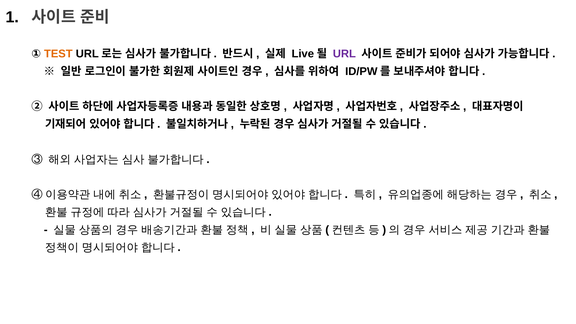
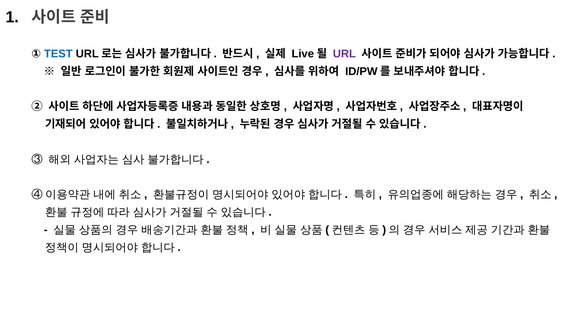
TEST colour: orange -> blue (58, 54)
